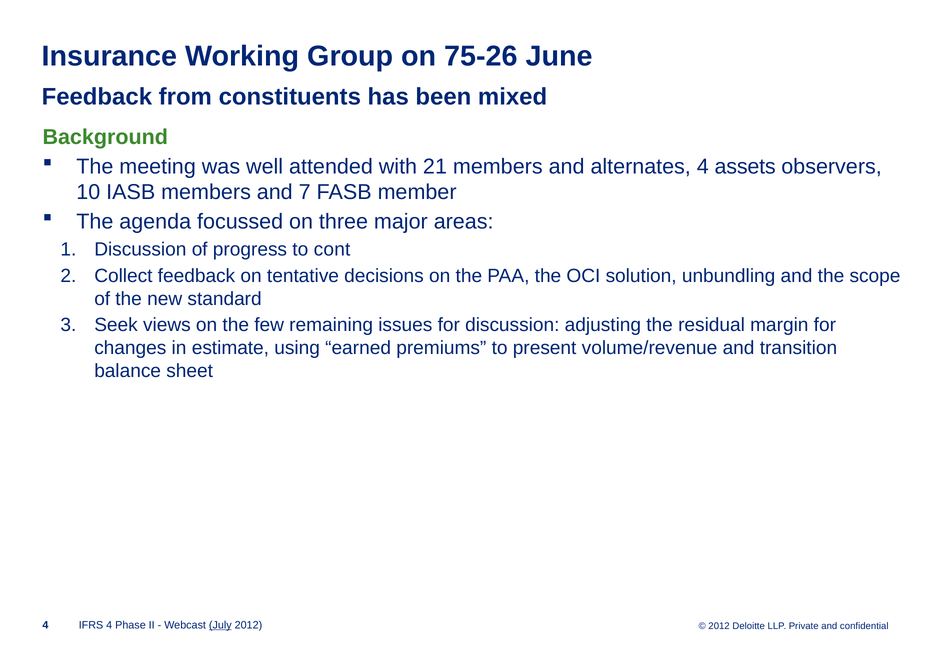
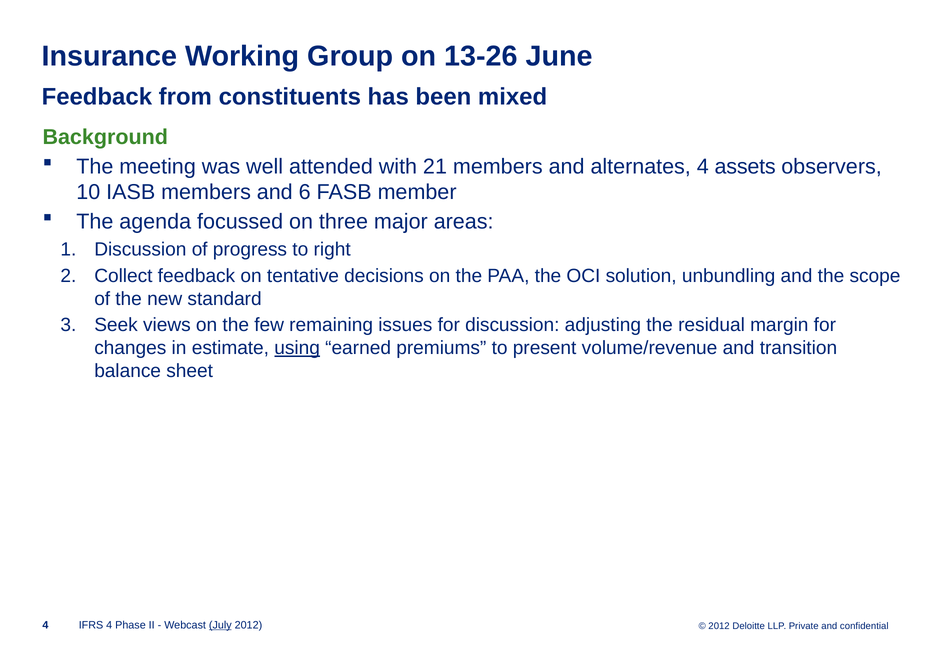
75-26: 75-26 -> 13-26 (481, 56)
7: 7 -> 6 (305, 192)
cont: cont -> right (332, 249)
using underline: none -> present (297, 348)
